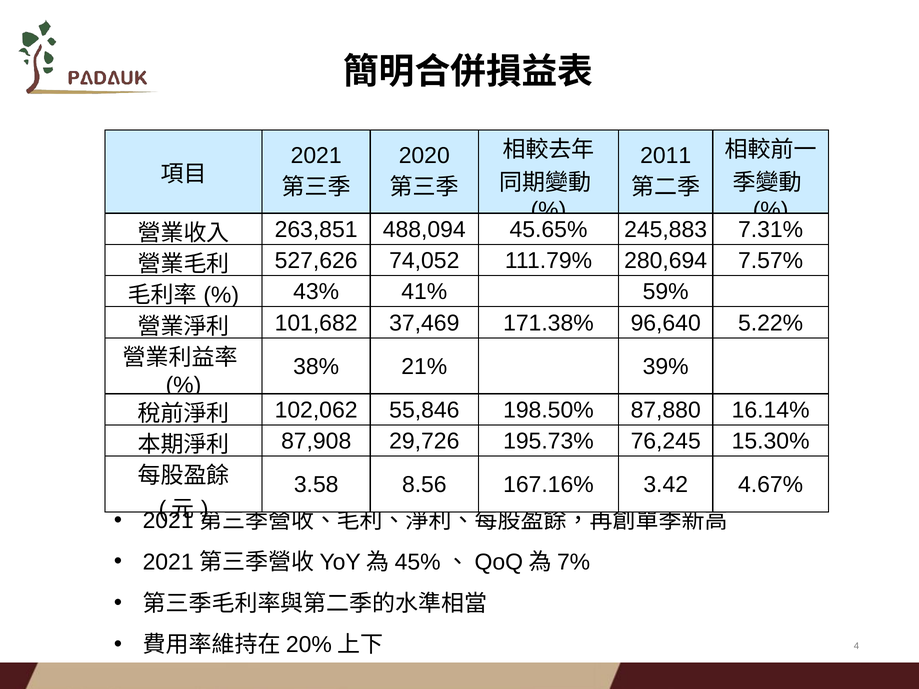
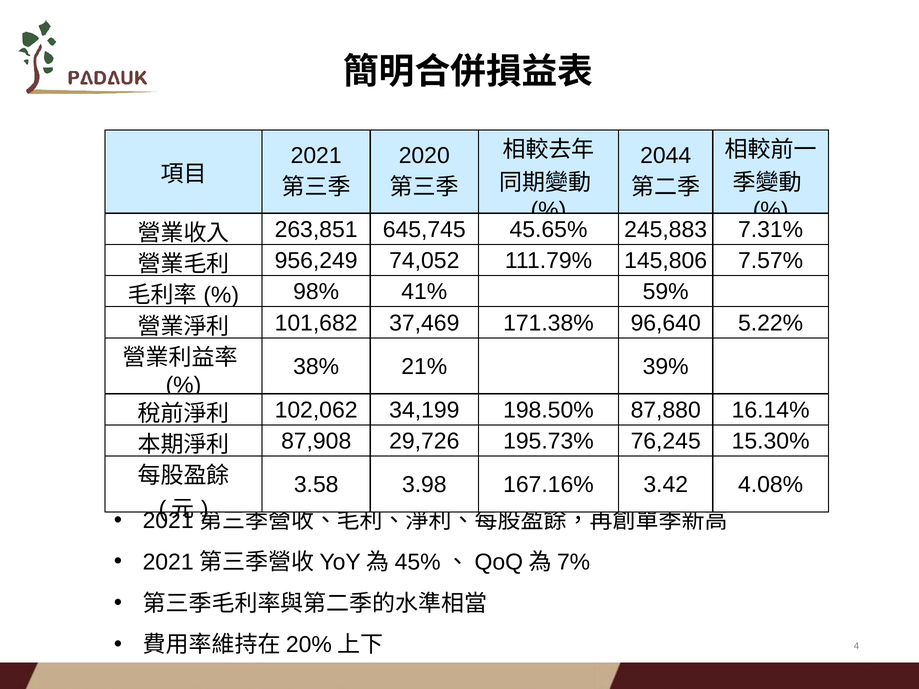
2011: 2011 -> 2044 (666, 156)
488,094: 488,094 -> 645,745 (424, 230)
527,626: 527,626 -> 956,249 (316, 261)
280,694: 280,694 -> 145,806 (666, 261)
43%: 43% -> 98% (316, 292)
55,846: 55,846 -> 34,199 (424, 410)
8.56: 8.56 -> 3.98 (424, 485)
4.67%: 4.67% -> 4.08% (771, 485)
